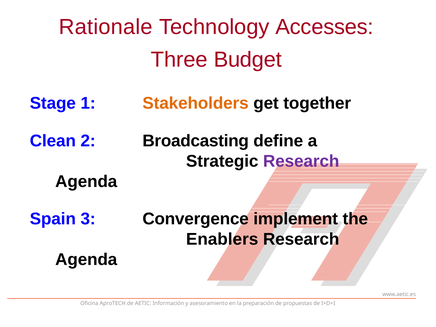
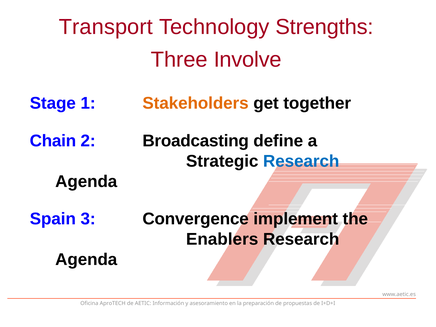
Rationale: Rationale -> Transport (106, 27)
Accesses: Accesses -> Strengths (325, 27)
Budget: Budget -> Involve (248, 60)
Clean: Clean -> Chain (53, 141)
Research colour: purple -> blue (301, 161)
